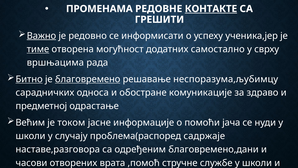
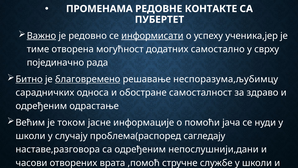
КОНТАКТЕ underline: present -> none (211, 9)
ГРЕШИТИ: ГРЕШИТИ -> ПУБЕРТЕТ (159, 20)
информисати underline: none -> present (152, 36)
тиме underline: present -> none (38, 49)
вршњацима: вршњацима -> појединачно (55, 62)
комуникације: комуникације -> самосталност (200, 92)
предметној: предметној -> одређеним (41, 106)
садржаје: садржаје -> сагледају (204, 136)
благовремено,дани: благовремено,дани -> непослушнији,дани (213, 149)
